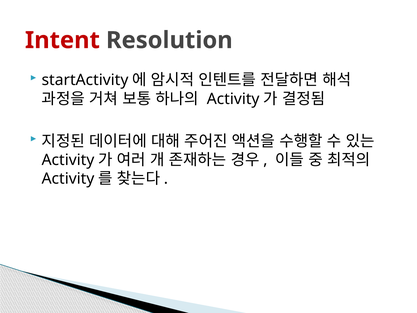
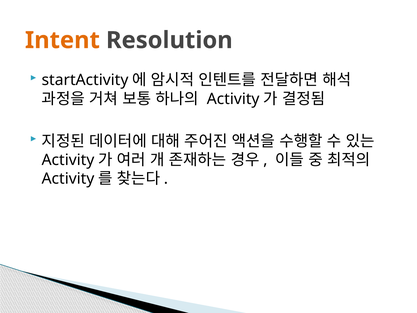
Intent colour: red -> orange (62, 40)
